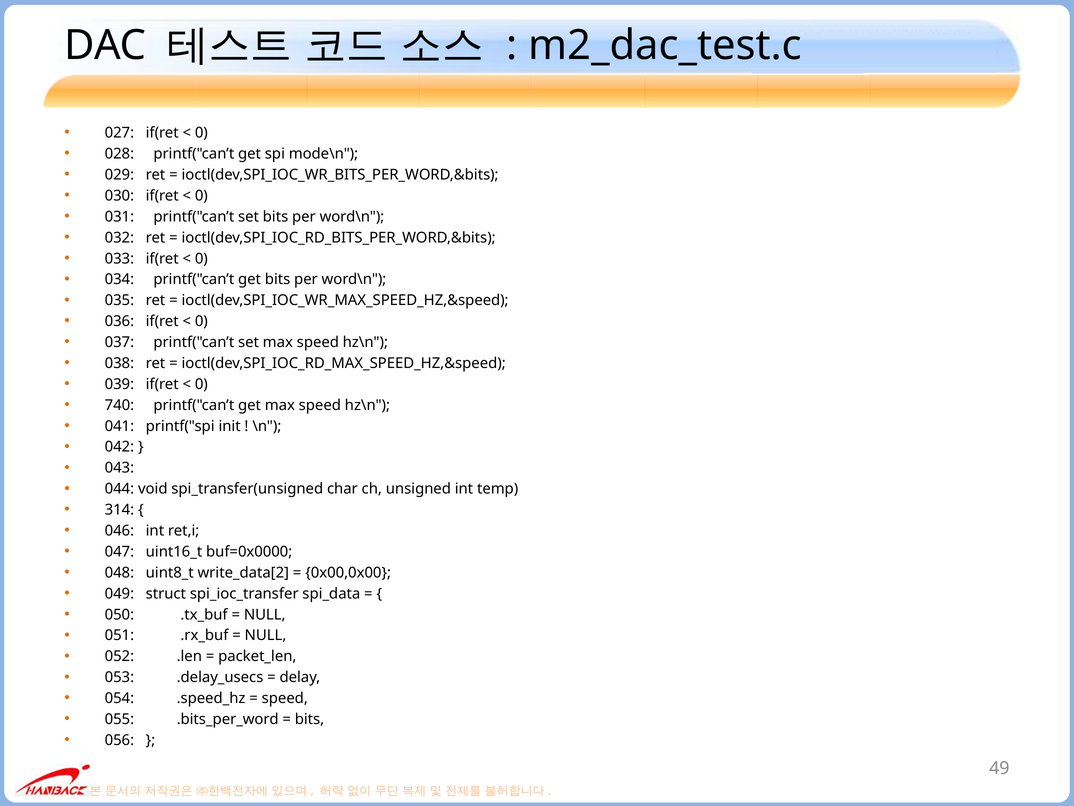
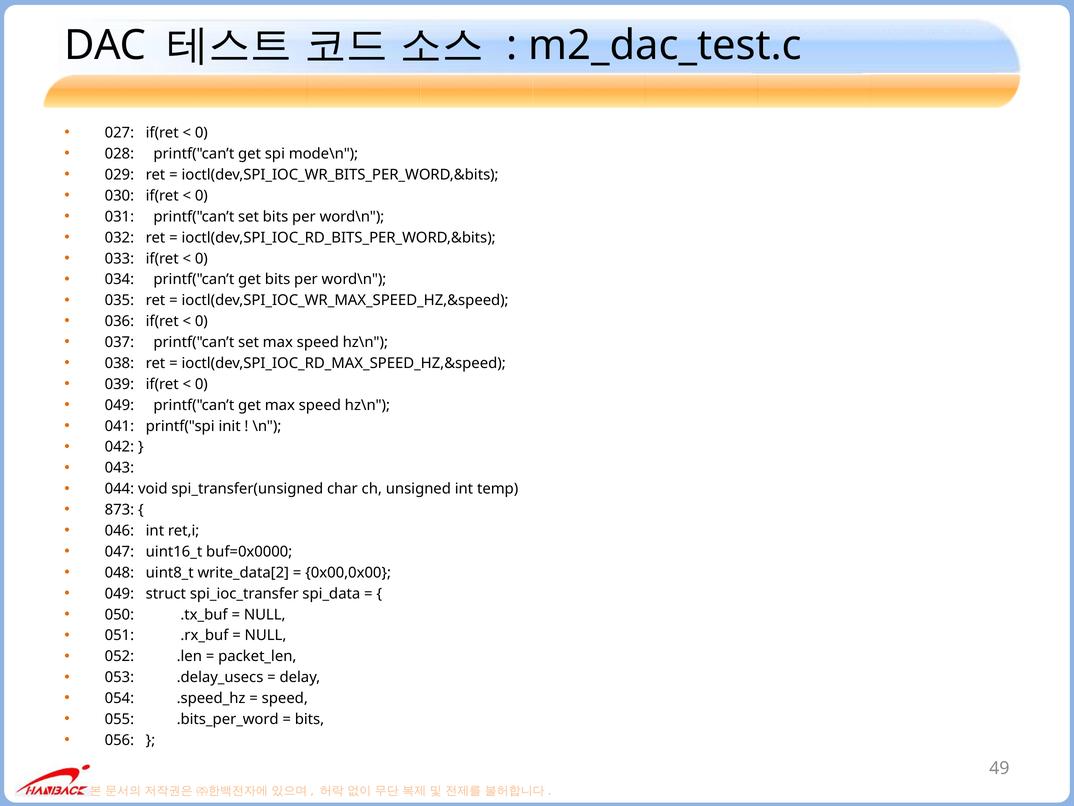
740: 740 -> 049 (119, 405)
314: 314 -> 873 (119, 510)
